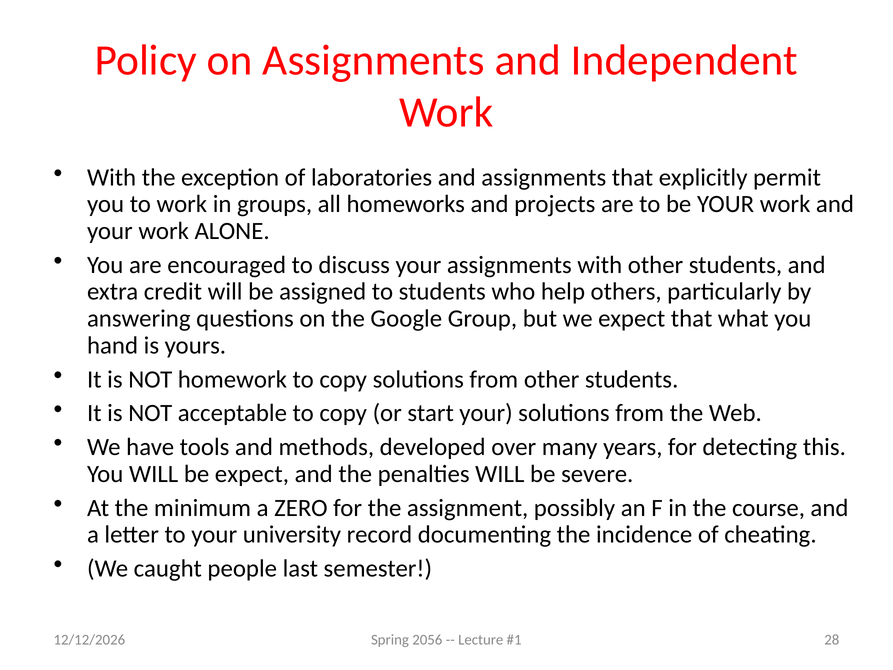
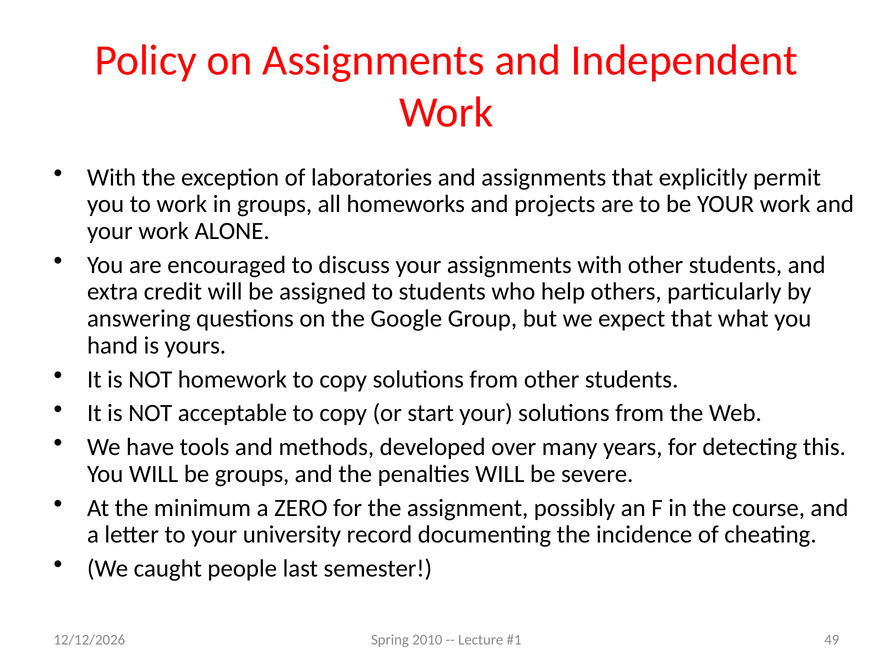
be expect: expect -> groups (252, 474)
2056: 2056 -> 2010 (427, 639)
28: 28 -> 49 (832, 639)
